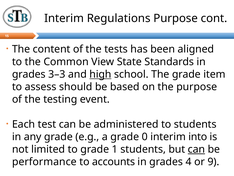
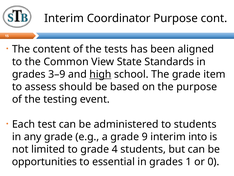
Regulations: Regulations -> Coordinator (119, 18)
3–3: 3–3 -> 3–9 (57, 74)
0: 0 -> 9 (145, 136)
1: 1 -> 4 (115, 149)
can underline: present -> none (196, 149)
performance: performance -> opportunities (44, 161)
accounts: accounts -> essential (114, 161)
4: 4 -> 1 (189, 161)
9: 9 -> 0 (213, 161)
